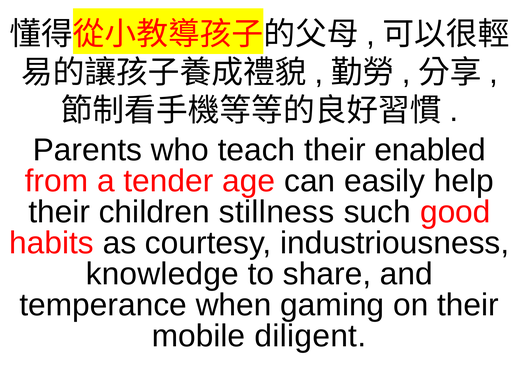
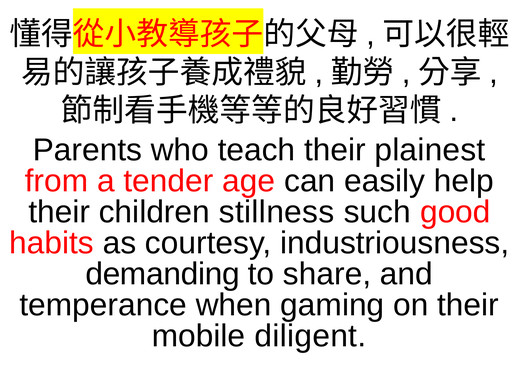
enabled: enabled -> plainest (430, 150)
knowledge: knowledge -> demanding (163, 274)
